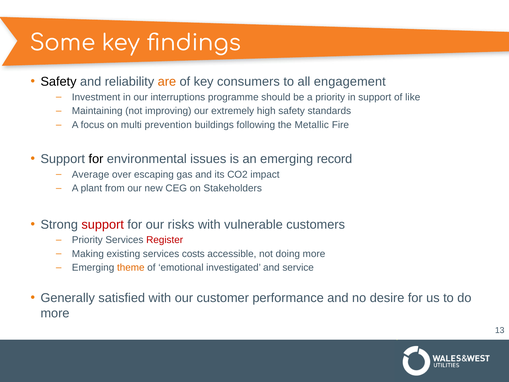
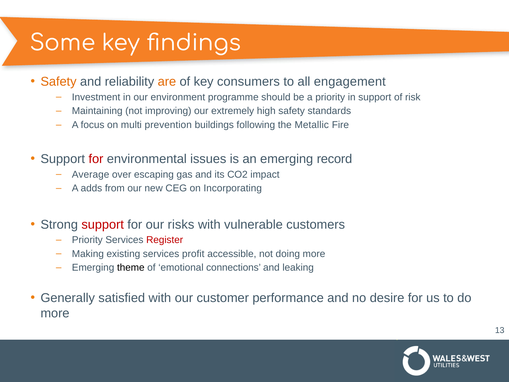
Safety colour: black -> orange (59, 82)
interruptions: interruptions -> environment (178, 97)
like: like -> risk (413, 97)
for colour: black -> red (96, 159)
plant: plant -> adds (91, 188)
Stakeholders: Stakeholders -> Incorporating (233, 188)
costs: costs -> profit (193, 254)
theme colour: orange -> black (131, 268)
investigated: investigated -> connections (234, 268)
service: service -> leaking (298, 268)
